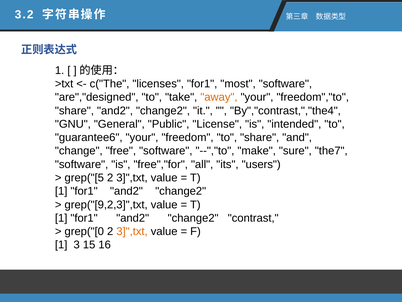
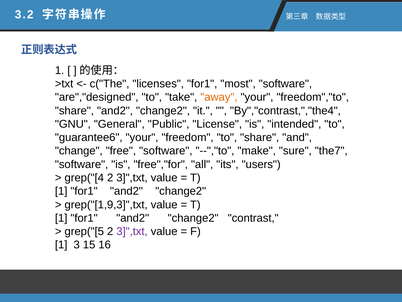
grep("[5: grep("[5 -> grep("[4 (84, 177)
grep("[9,2,3]",txt: grep("[9,2,3]",txt -> grep("[1,9,3]",txt (106, 204)
grep("[0: grep("[0 -> grep("[5 (84, 231)
3]",txt colour: orange -> purple (132, 231)
